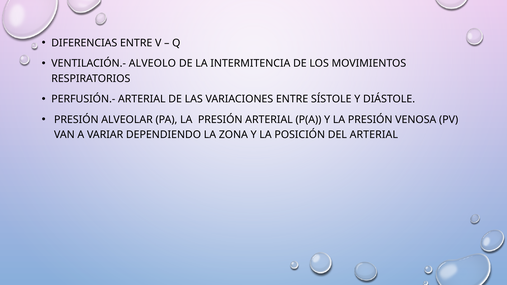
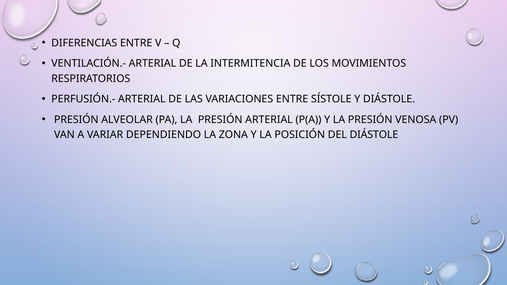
VENTILACIÓN.- ALVEOLO: ALVEOLO -> ARTERIAL (152, 64)
DEL ARTERIAL: ARTERIAL -> DIÁSTOLE (374, 135)
